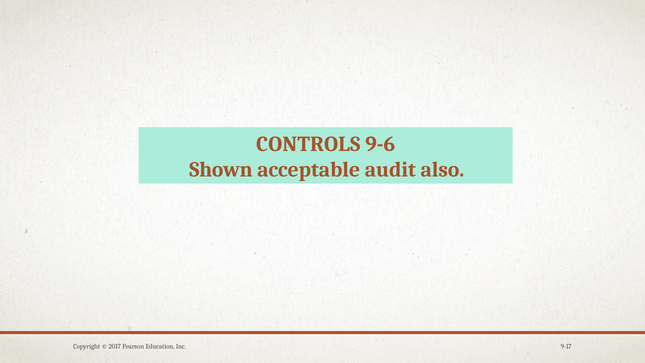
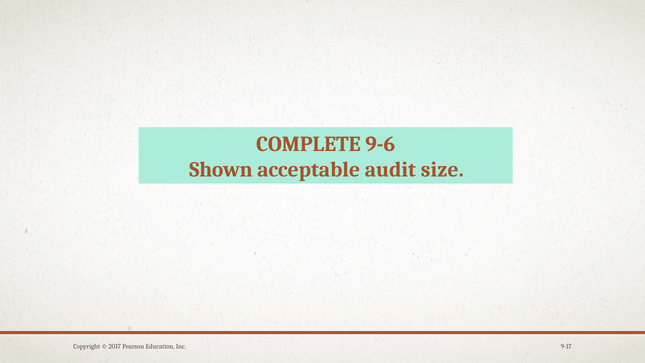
CONTROLS: CONTROLS -> COMPLETE (308, 144)
also: also -> size (442, 170)
